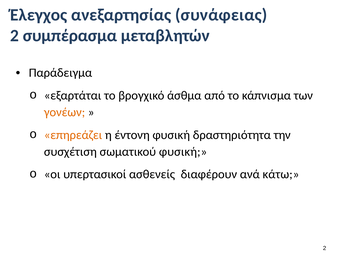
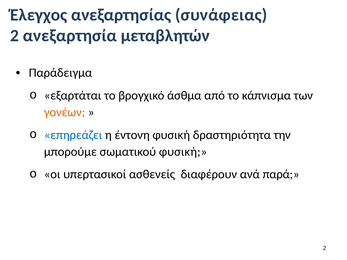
συμπέρασμα: συμπέρασμα -> ανεξαρτησία (70, 36)
επηρεάζει colour: orange -> blue (73, 135)
συσχέτιση: συσχέτιση -> μπορούμε (70, 152)
κάτω: κάτω -> παρά (281, 175)
